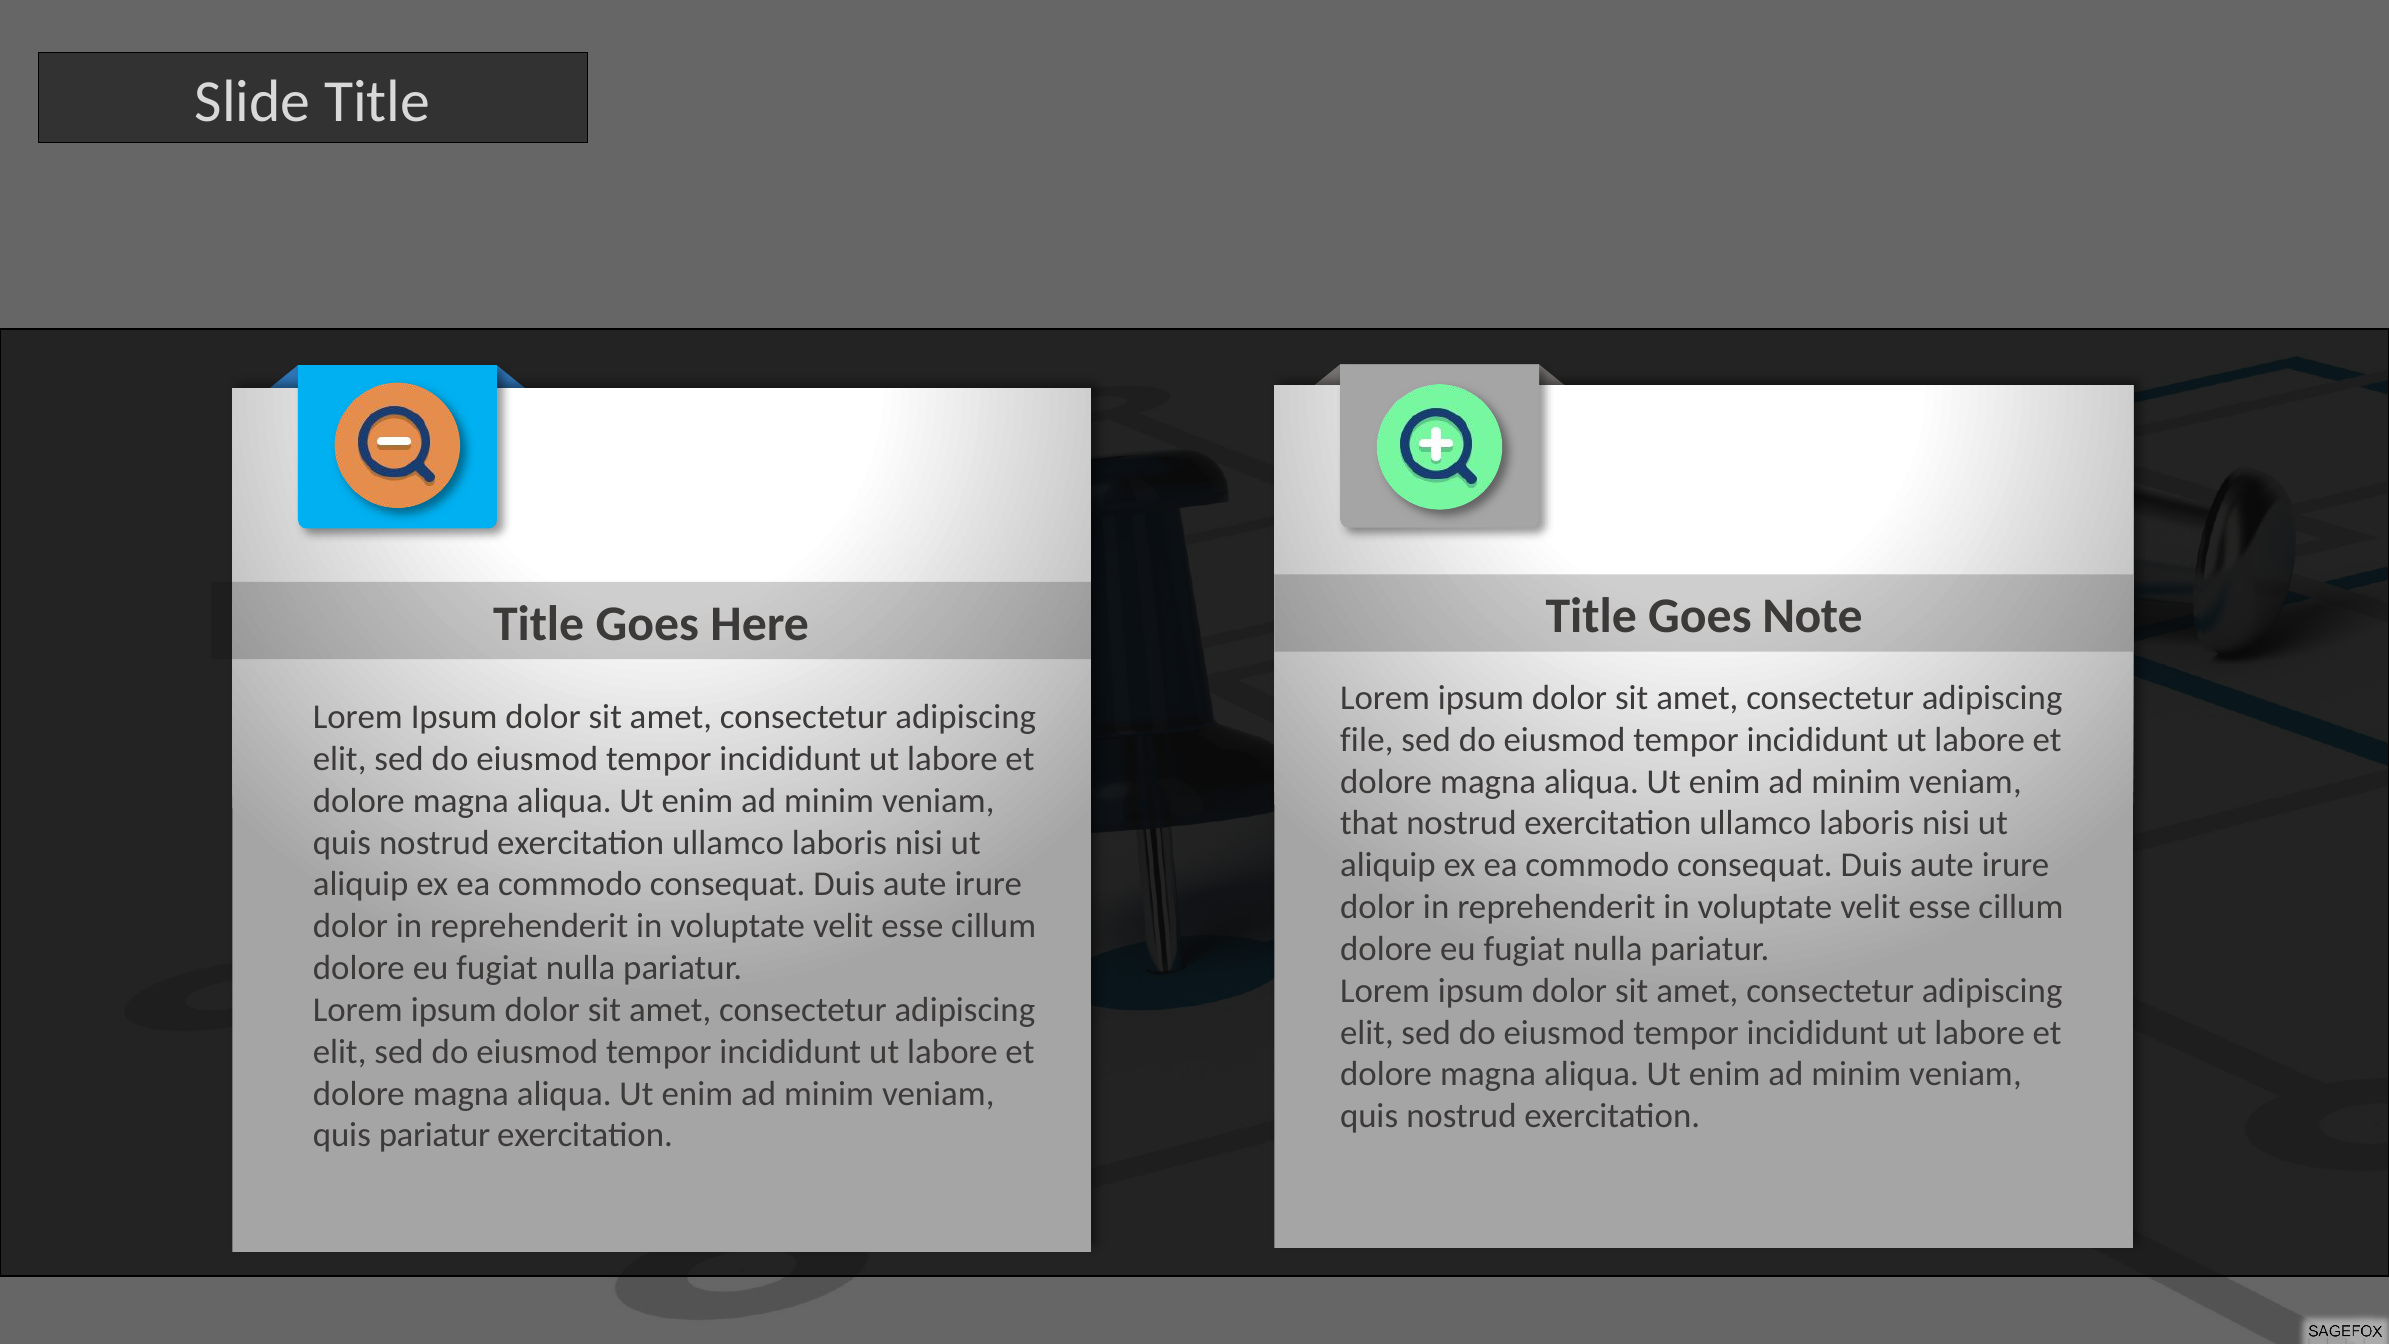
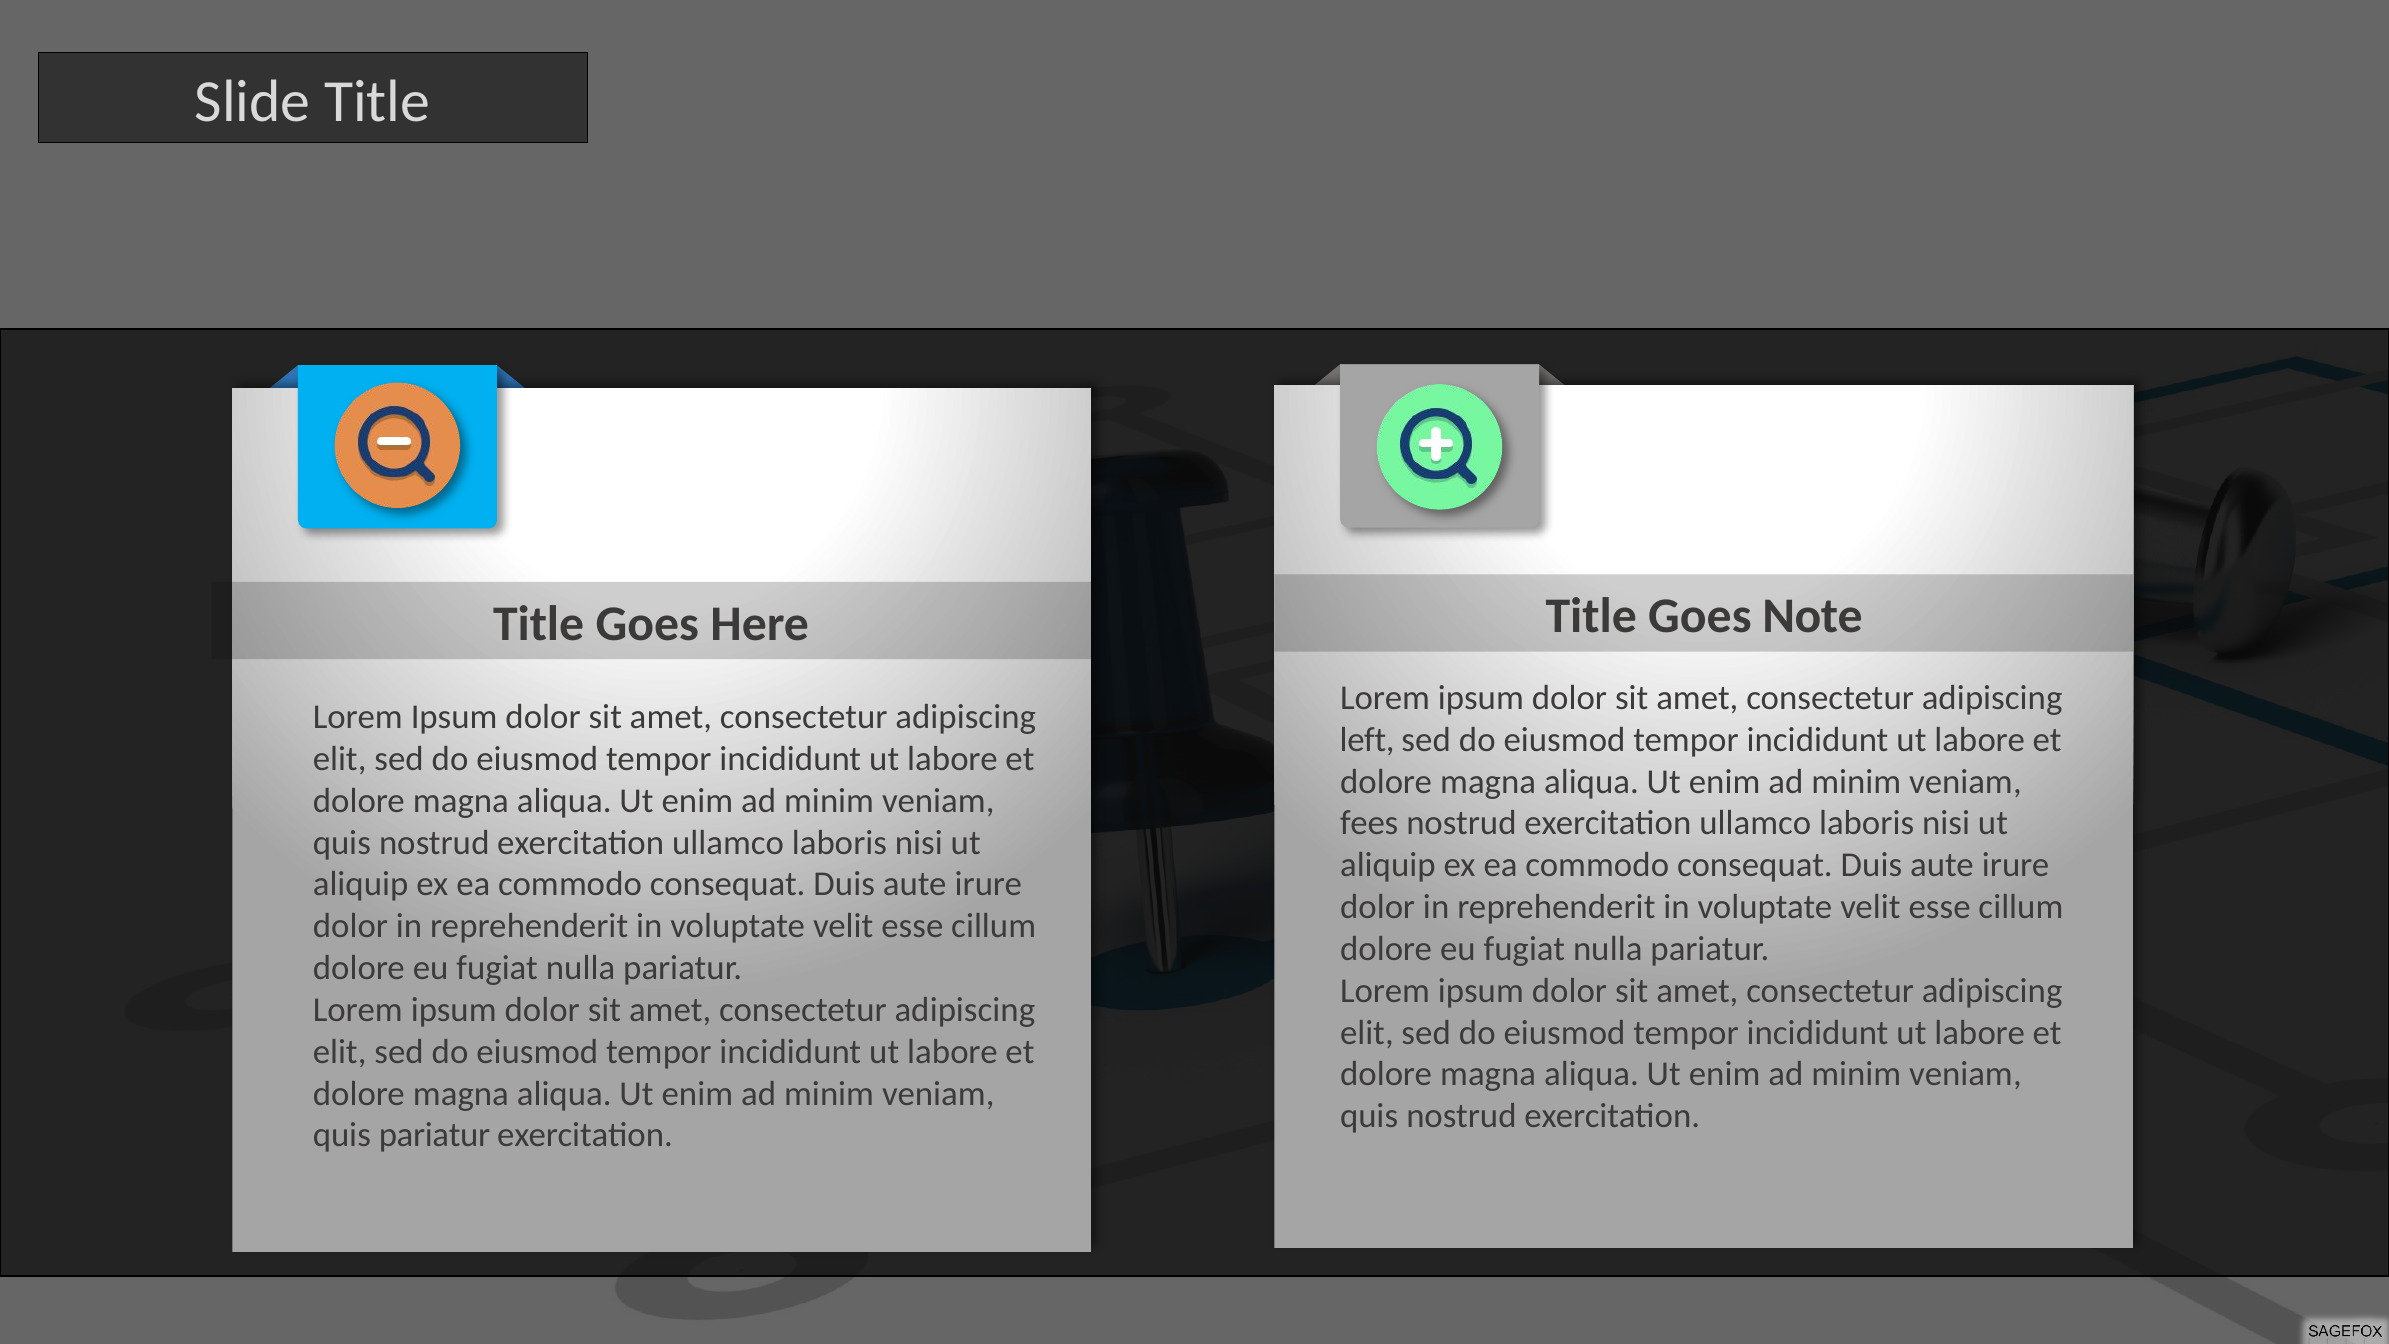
file: file -> left (1367, 740)
that: that -> fees (1369, 823)
